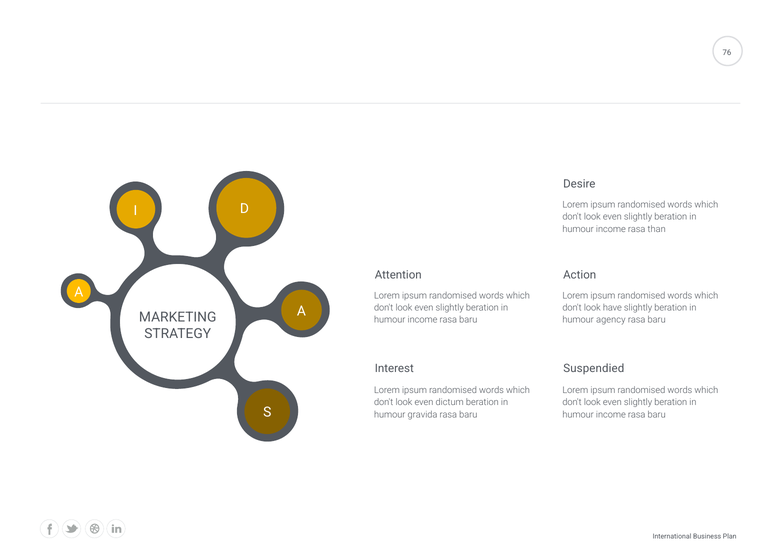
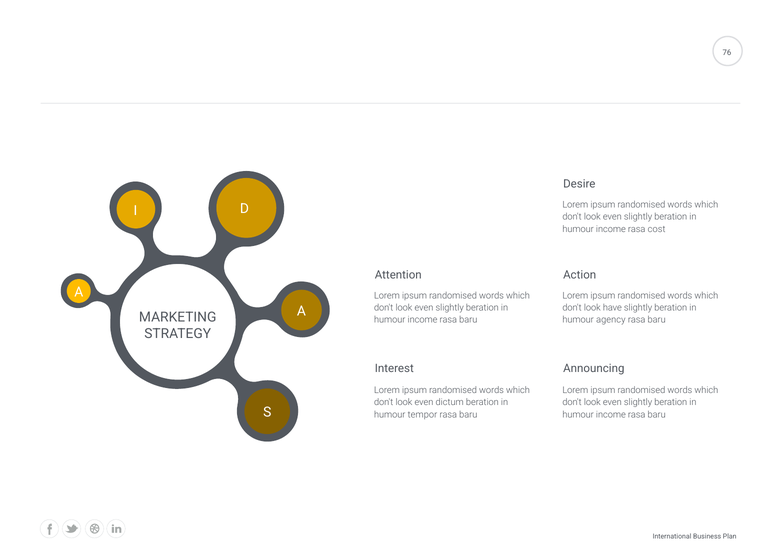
than: than -> cost (657, 229)
Suspendied: Suspendied -> Announcing (594, 369)
gravida: gravida -> tempor (422, 415)
